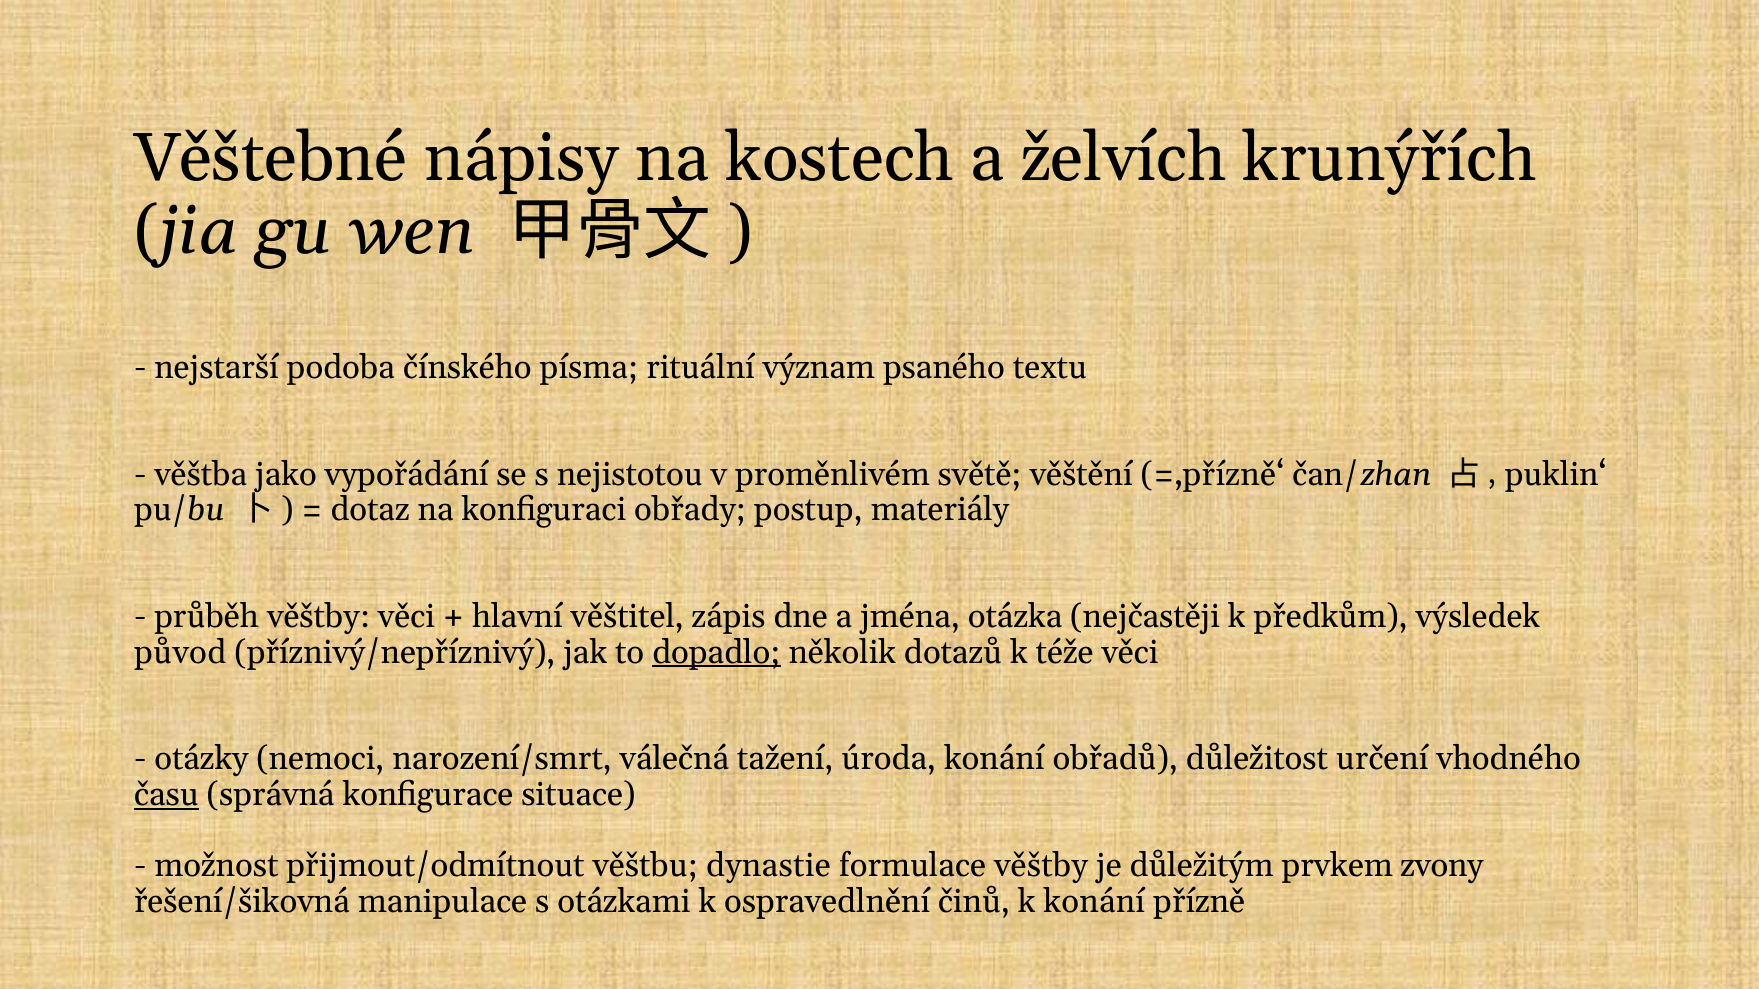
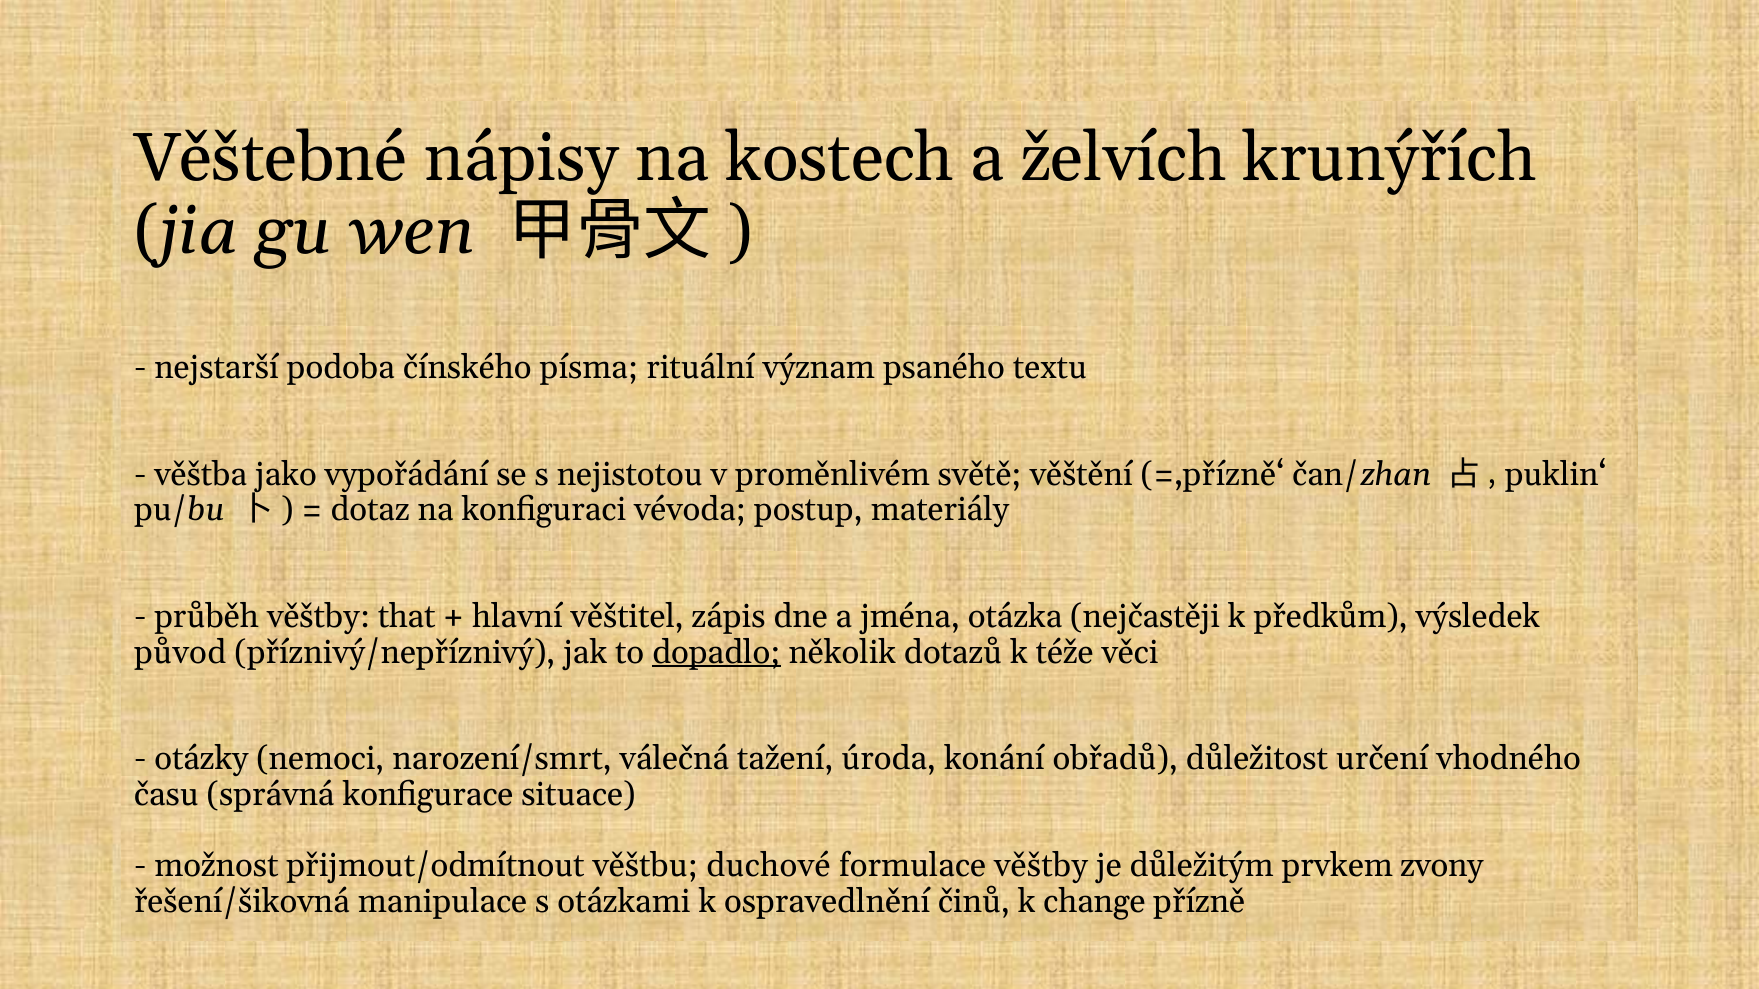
obřady: obřady -> vévoda (690, 510)
věštby věci: věci -> that (407, 617)
času underline: present -> none (166, 795)
dynastie: dynastie -> duchové (768, 866)
k konání: konání -> change (1095, 902)
